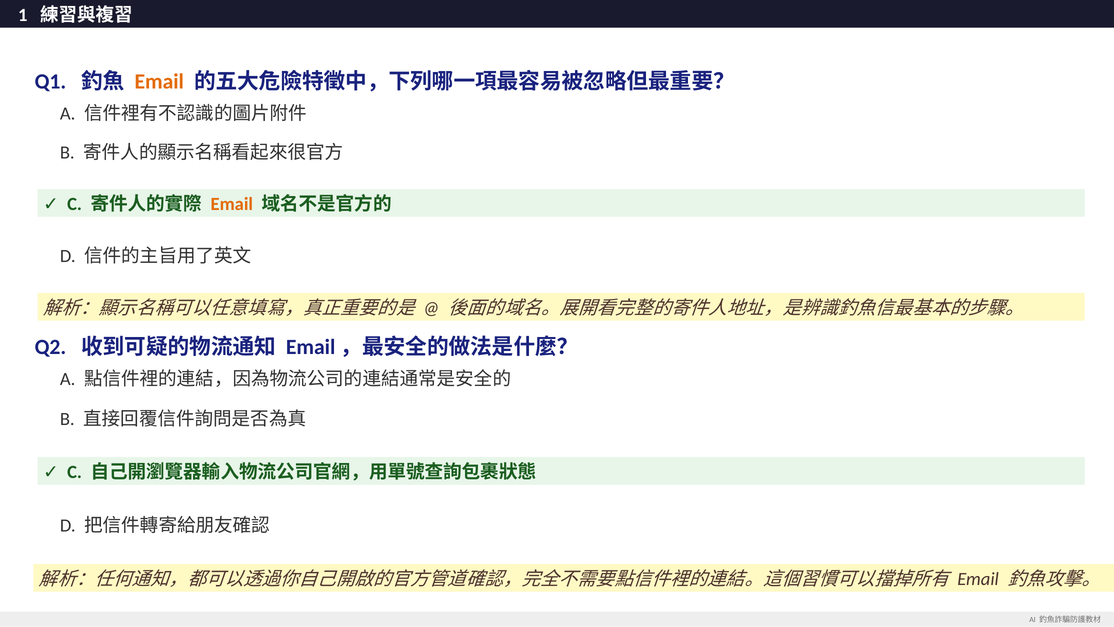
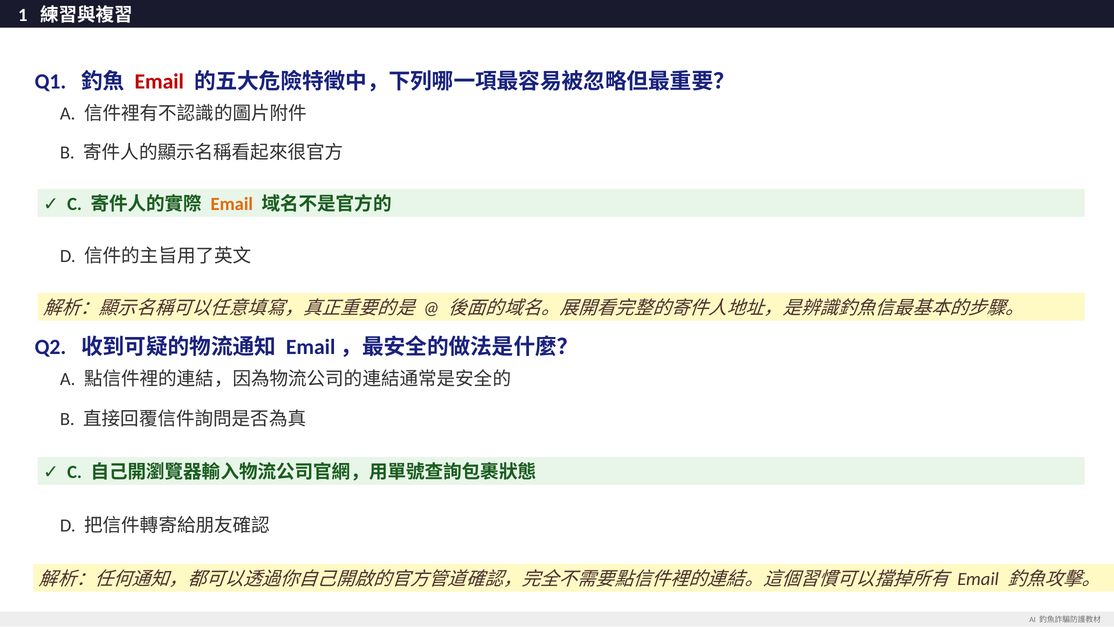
Email colour: orange -> red (159, 82)
